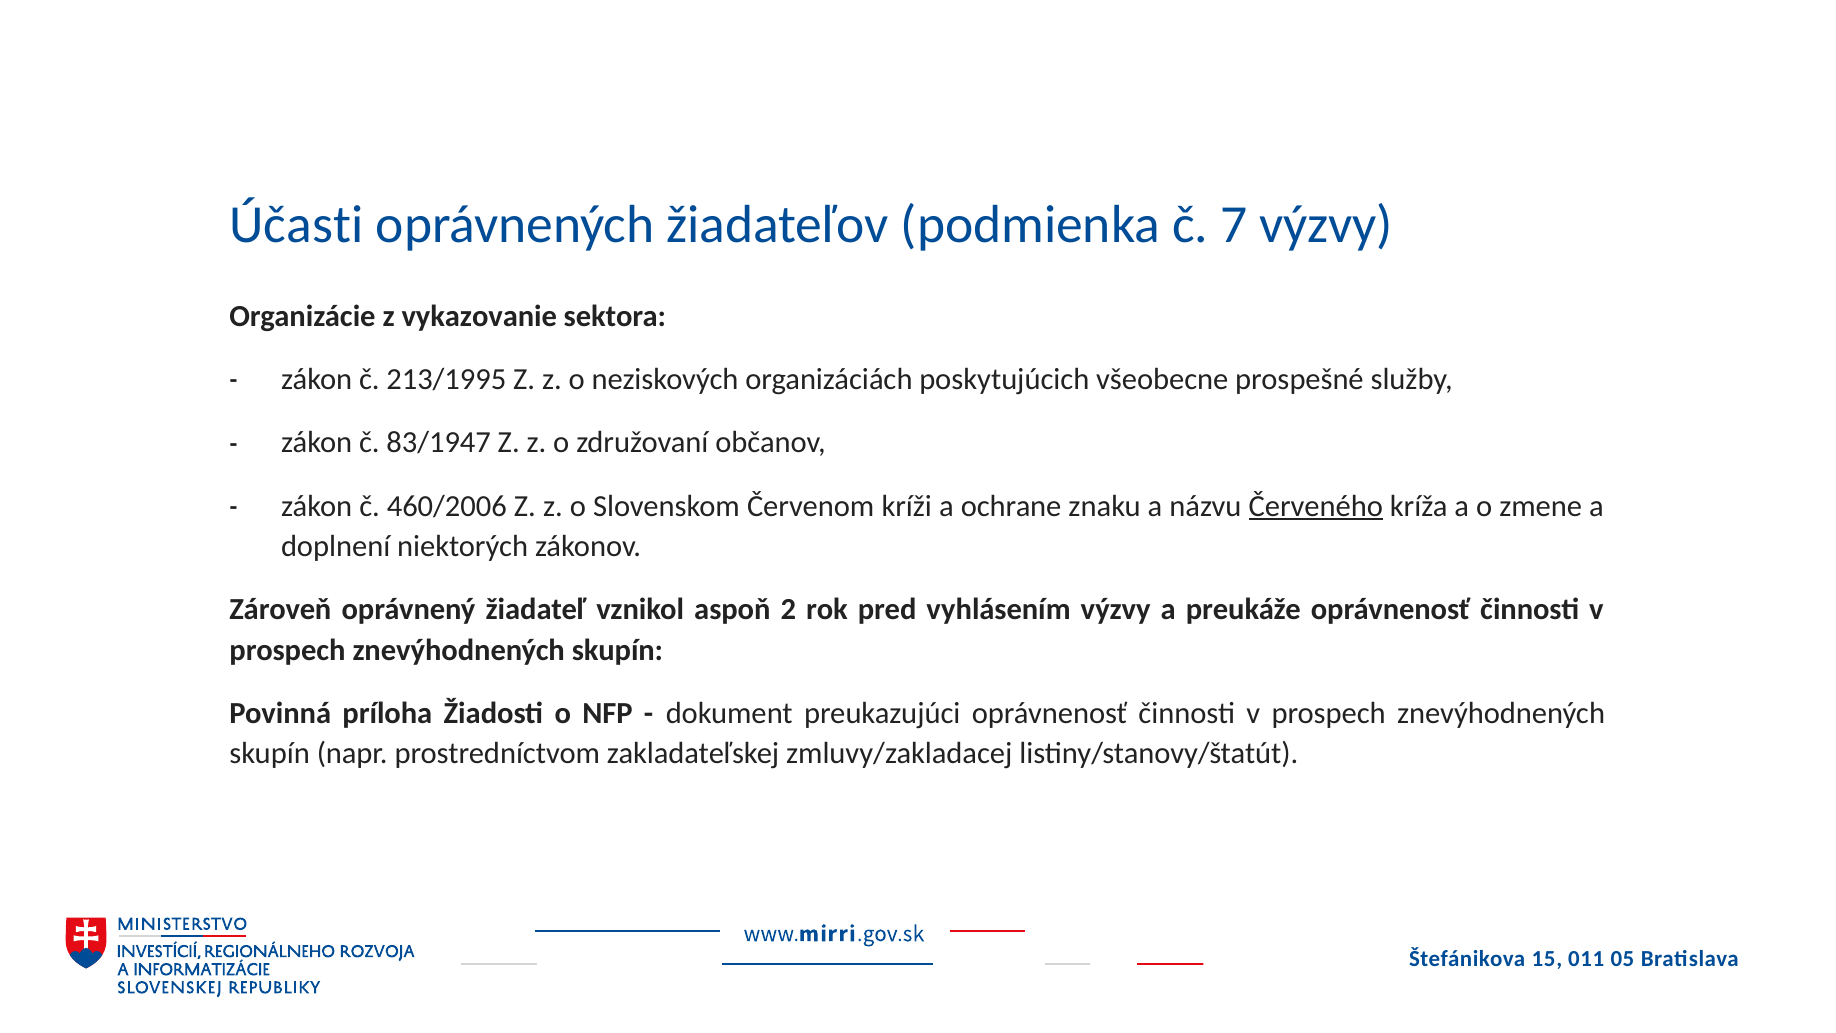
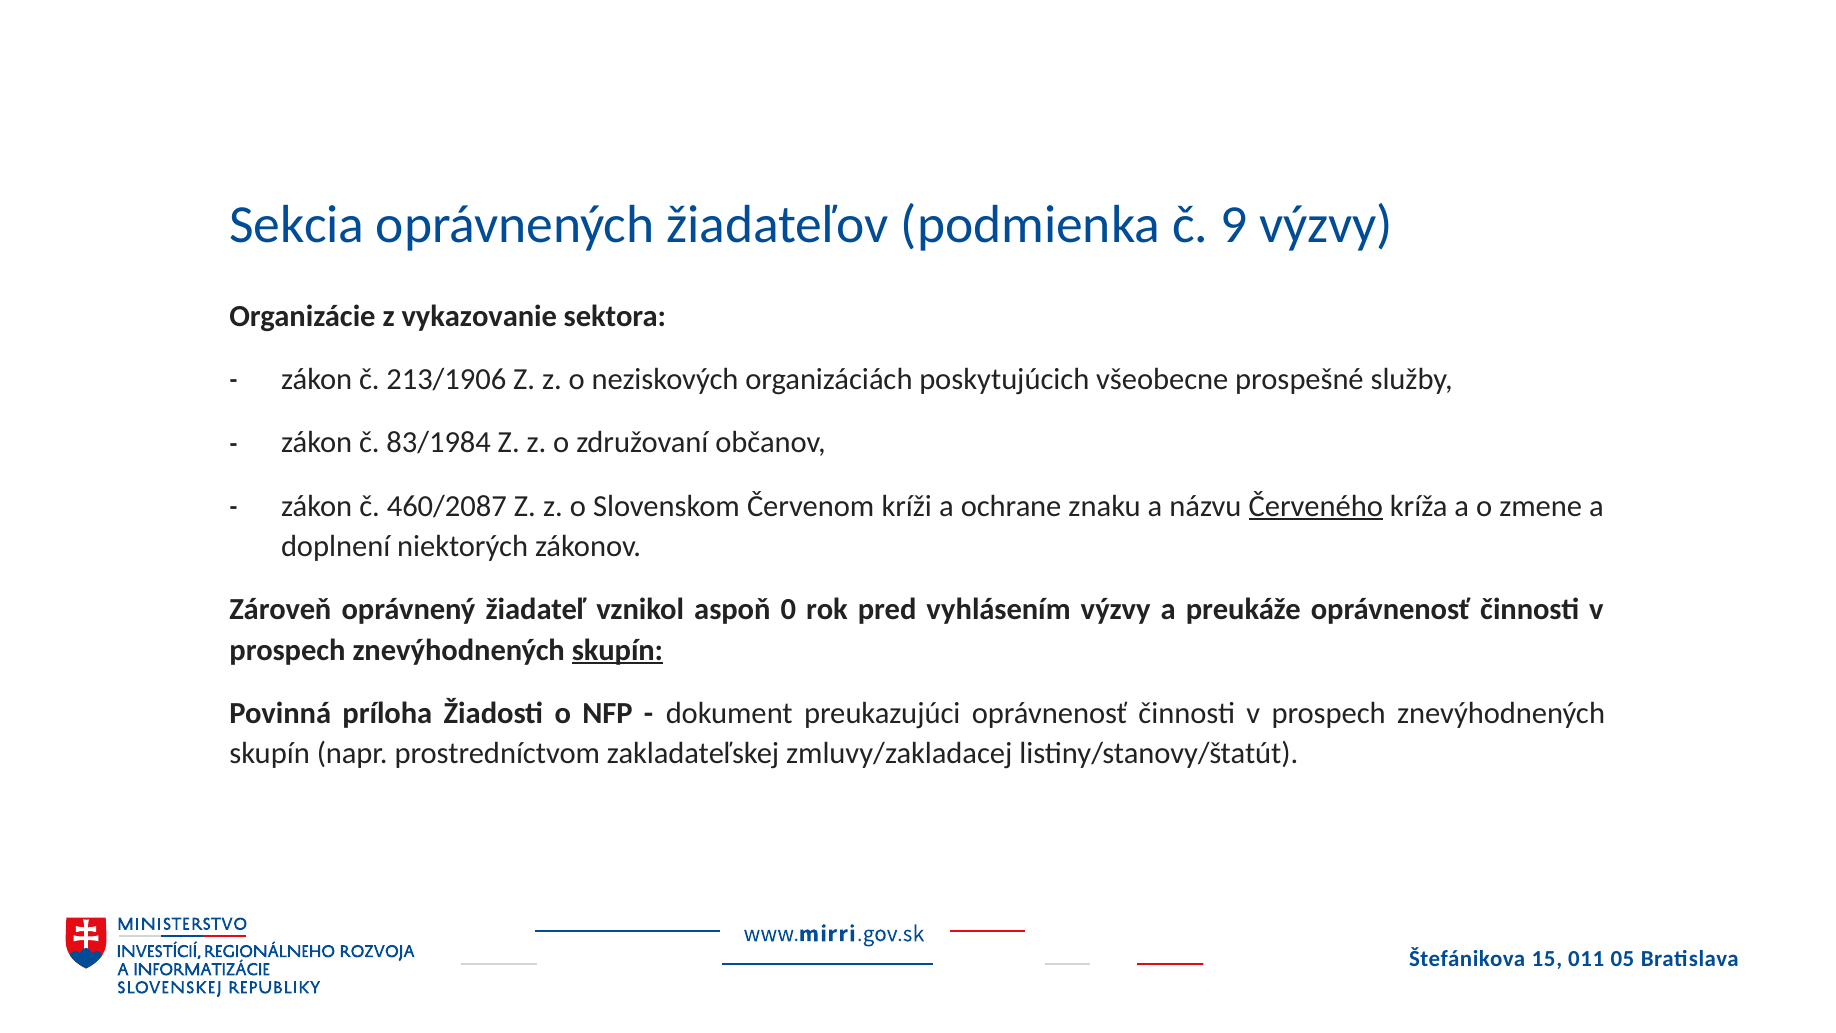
Účasti: Účasti -> Sekcia (297, 225)
7: 7 -> 9 (1234, 225)
213/1995: 213/1995 -> 213/1906 (446, 379)
83/1947: 83/1947 -> 83/1984 (439, 443)
460/2006: 460/2006 -> 460/2087 (447, 506)
2: 2 -> 0 (788, 610)
skupín underline: none -> present (617, 650)
